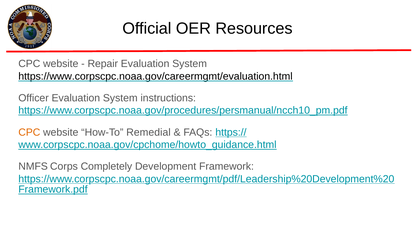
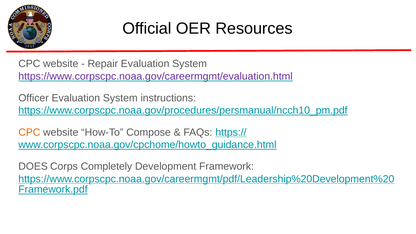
https://www.corpscpc.noaa.gov/careermgmt/evaluation.html colour: black -> purple (155, 76)
Remedial: Remedial -> Compose (149, 132)
NMFS: NMFS -> DOES (33, 166)
